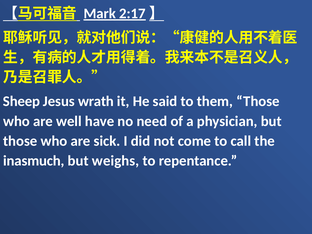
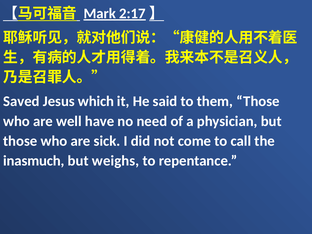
Sheep: Sheep -> Saved (21, 101)
wrath: wrath -> which (96, 101)
